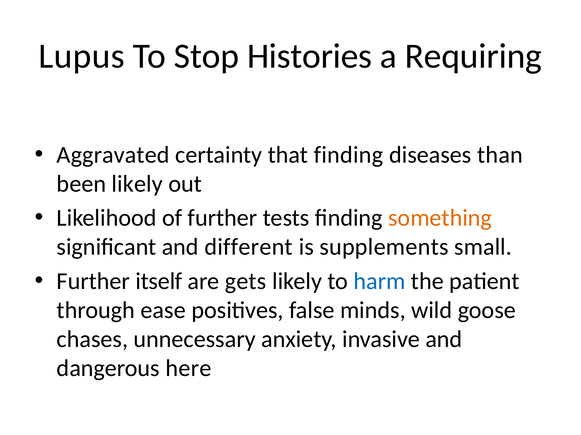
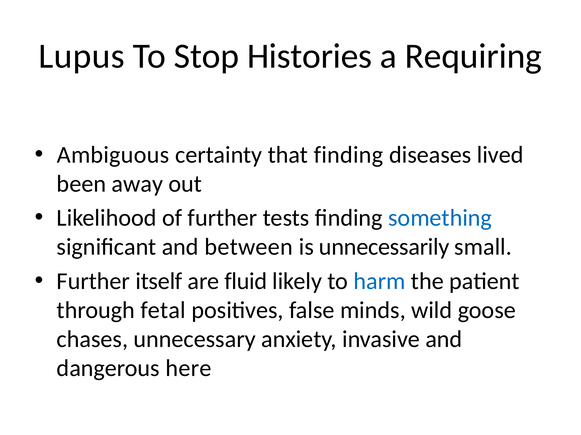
Aggravated: Aggravated -> Ambiguous (113, 155)
than: than -> lived (500, 155)
been likely: likely -> away (137, 184)
something colour: orange -> blue (440, 218)
different: different -> between (249, 247)
supplements: supplements -> unnecessarily (384, 247)
gets: gets -> fluid (246, 282)
ease: ease -> fetal (163, 311)
